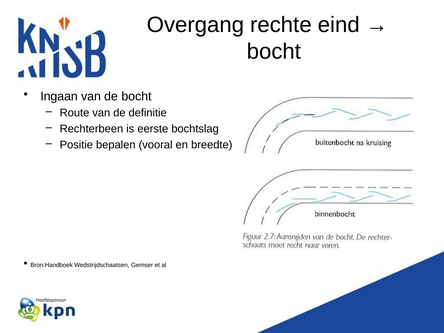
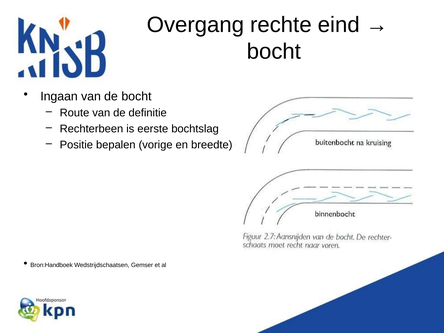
vooral: vooral -> vorige (156, 145)
